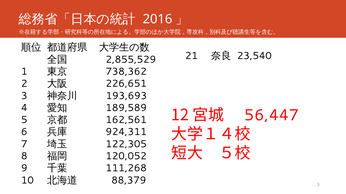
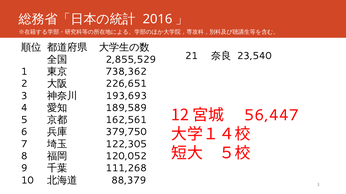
924,311: 924,311 -> 379,750 (126, 132)
